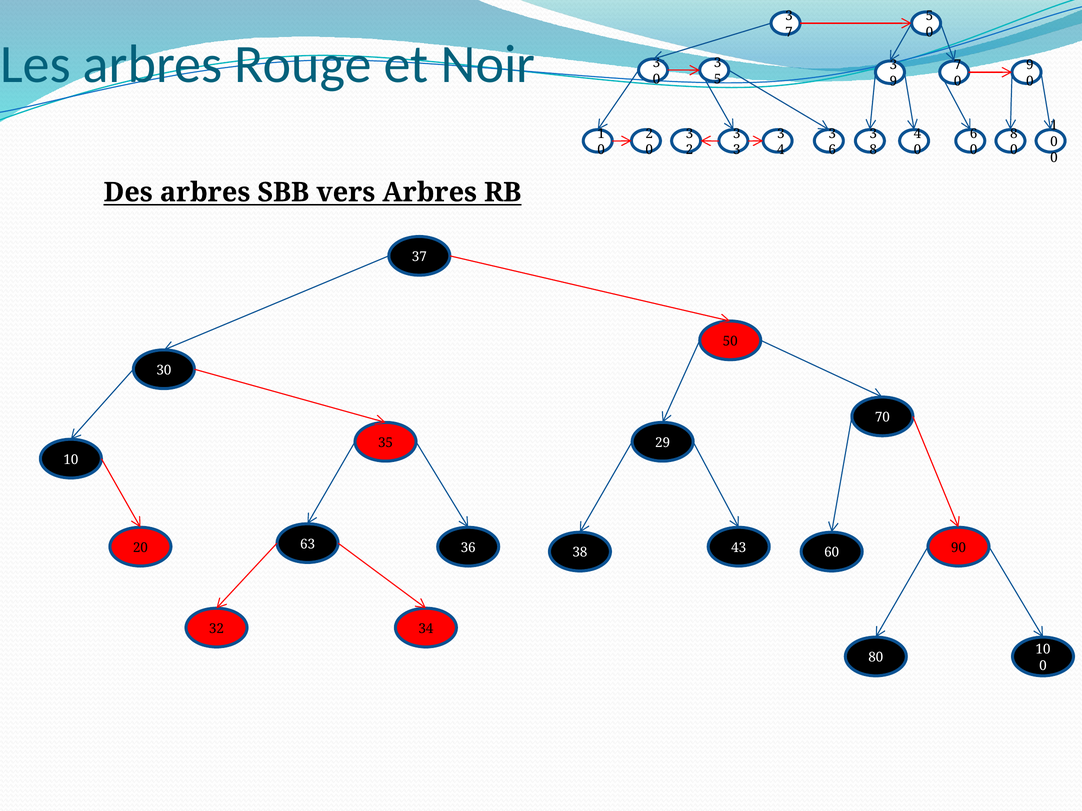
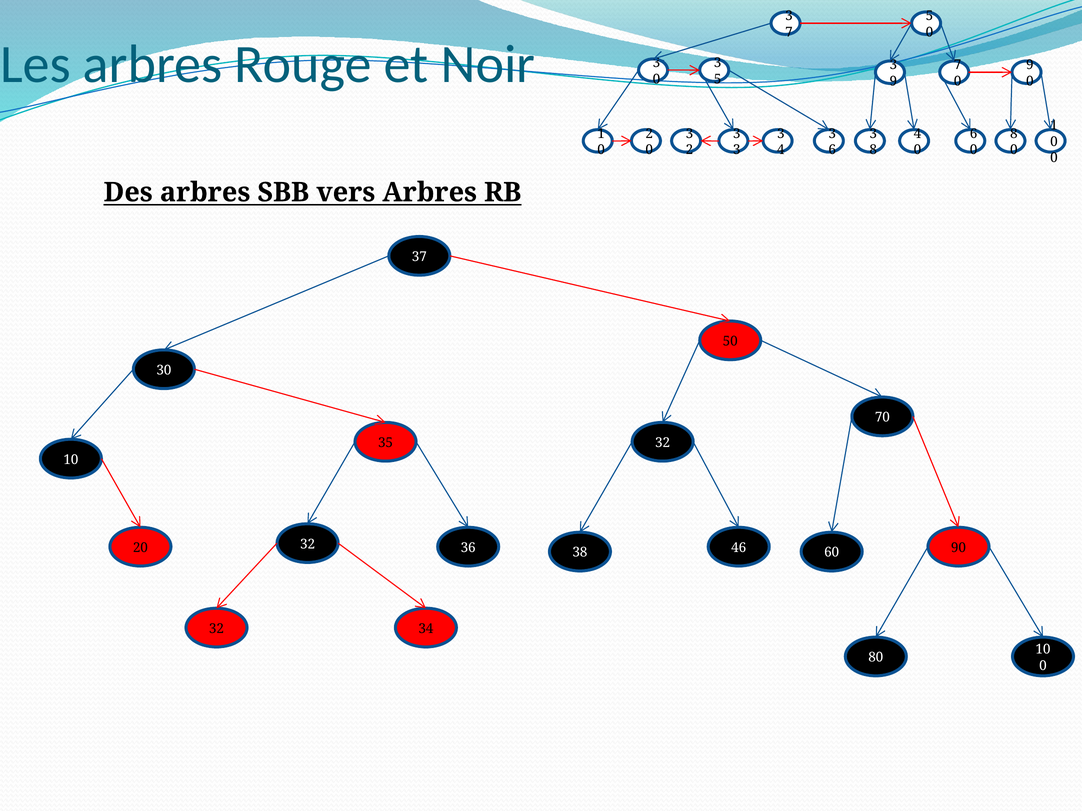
35 29: 29 -> 32 (663, 443)
20 63: 63 -> 32 (308, 544)
43: 43 -> 46 (739, 548)
